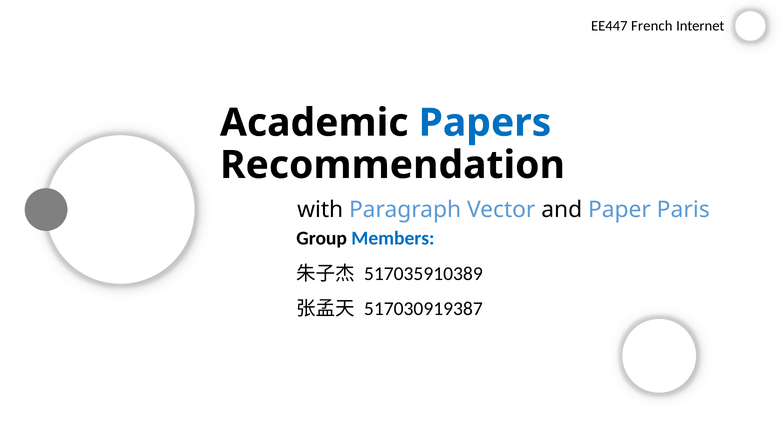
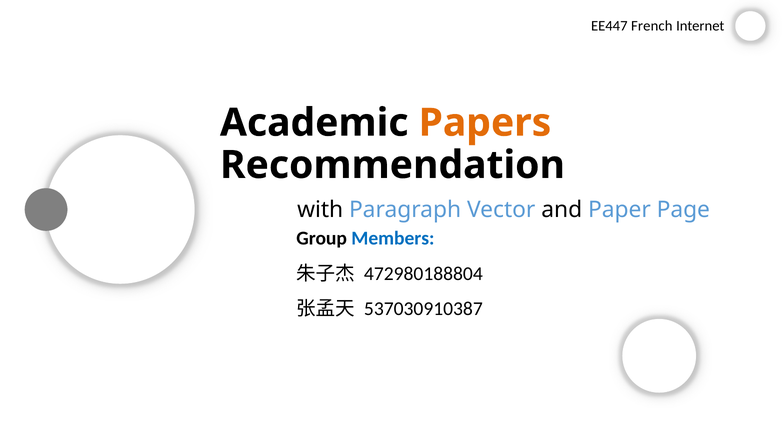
Papers colour: blue -> orange (485, 123)
Paris: Paris -> Page (683, 210)
517035910389: 517035910389 -> 472980188804 (423, 274)
517030919387: 517030919387 -> 537030910387 (423, 309)
